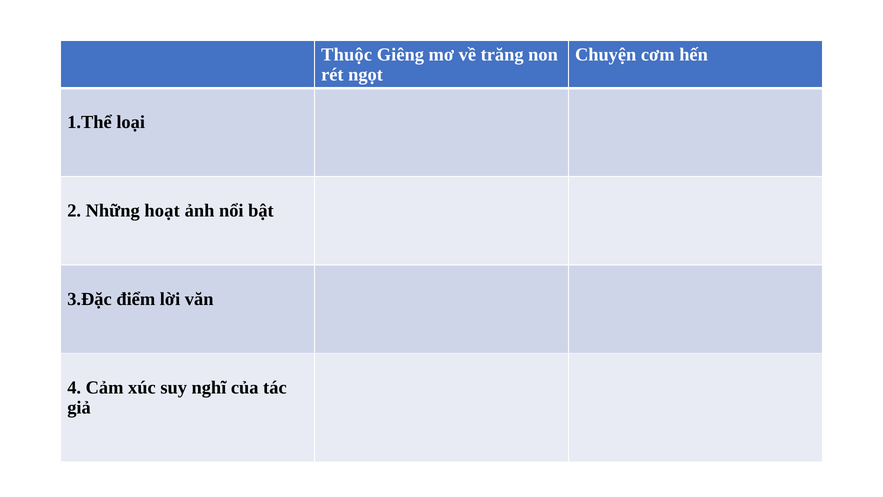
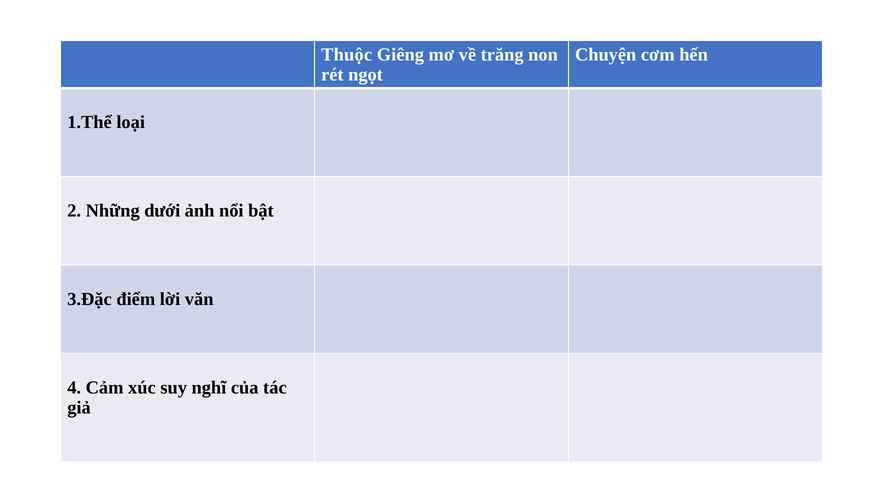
hoạt: hoạt -> dưới (162, 211)
